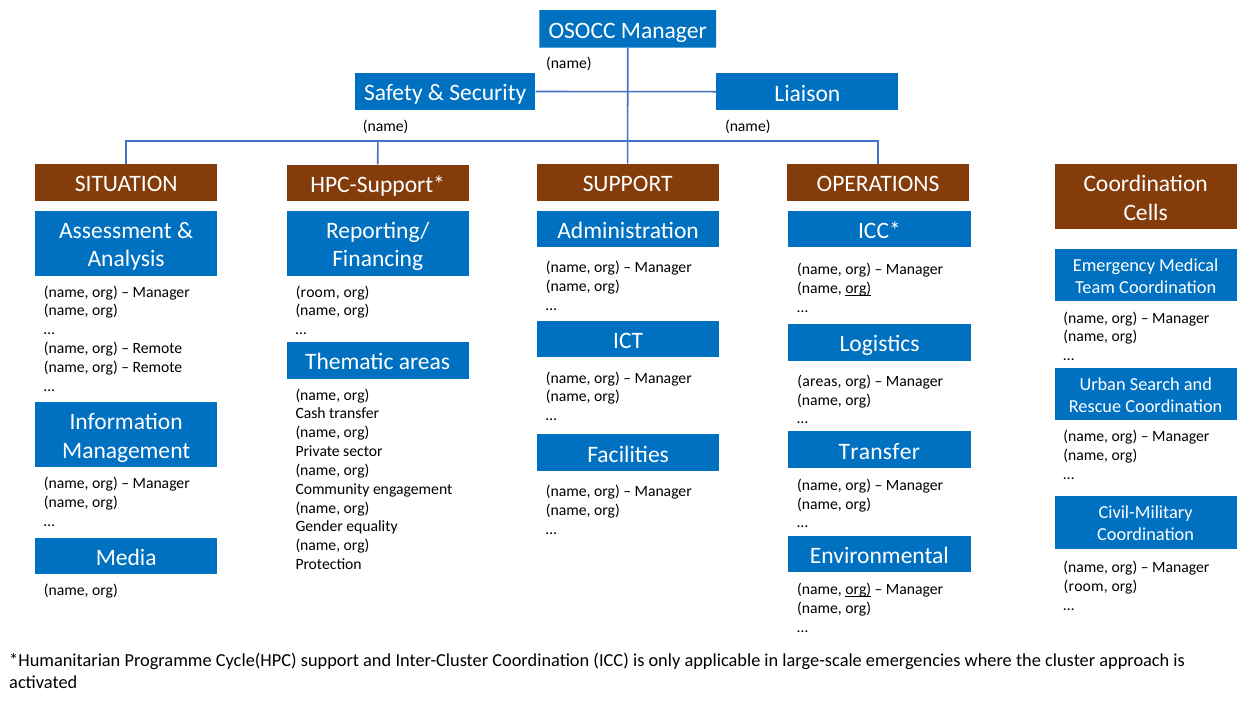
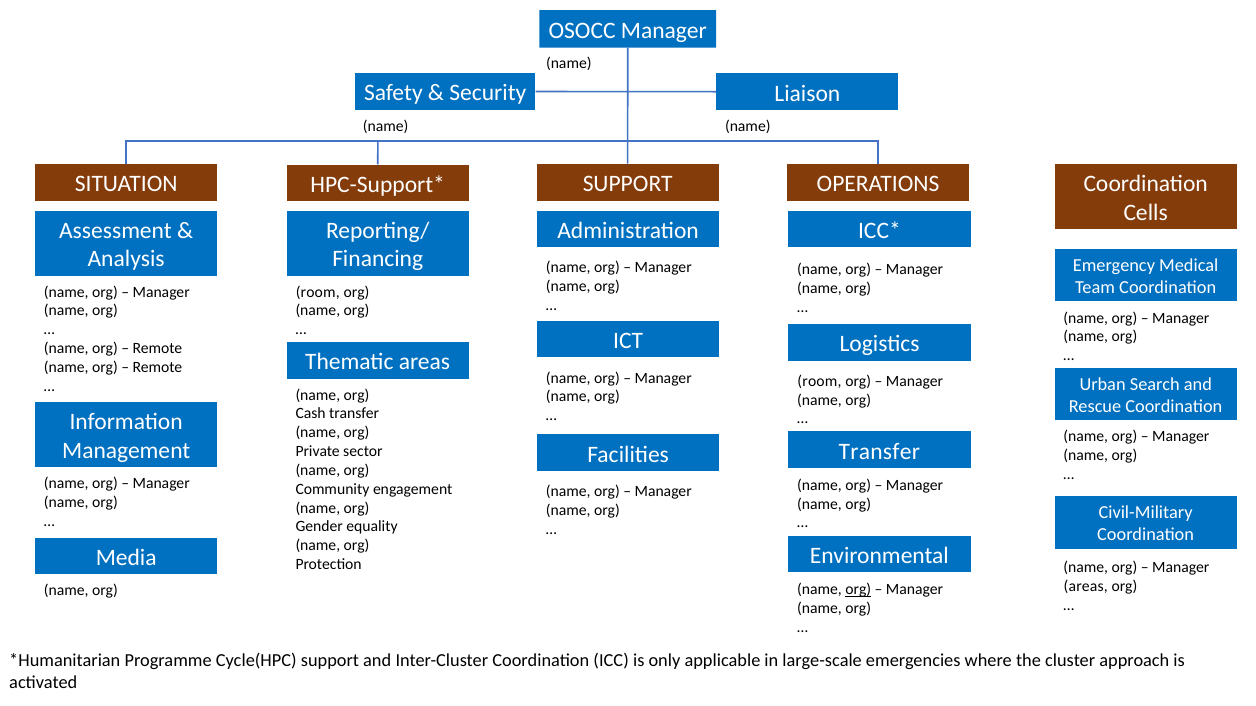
org underline: present -> none (858, 289)
areas: areas -> room (819, 381)
room: room -> areas (1086, 587)
